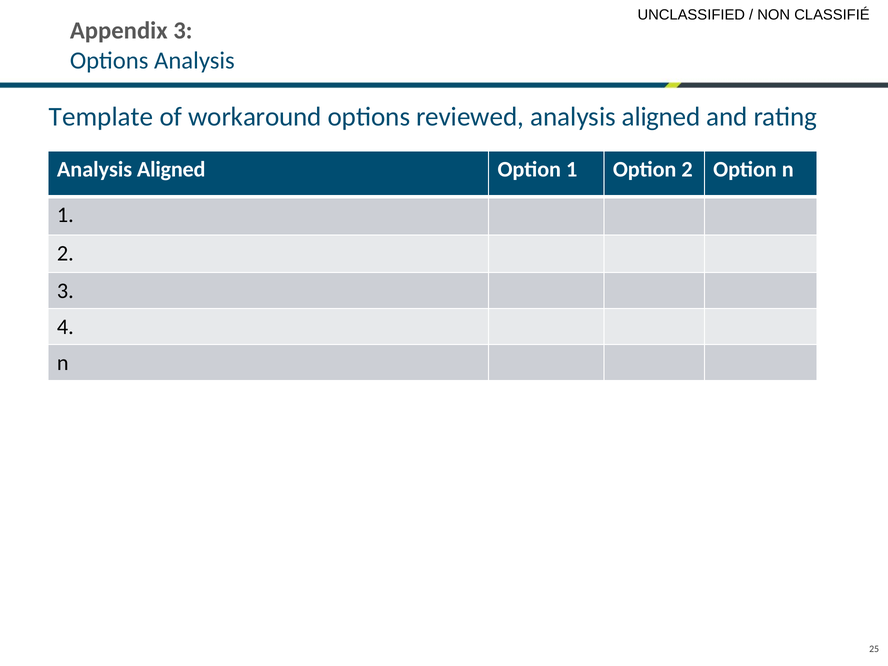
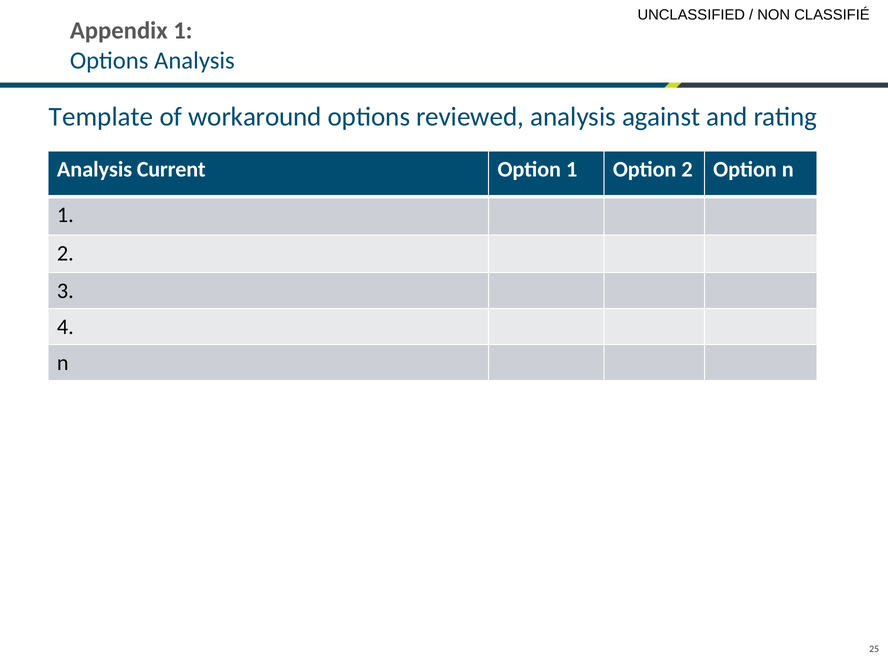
Appendix 3: 3 -> 1 (183, 31)
reviewed analysis aligned: aligned -> against (661, 117)
Aligned: Aligned -> Current (171, 169)
